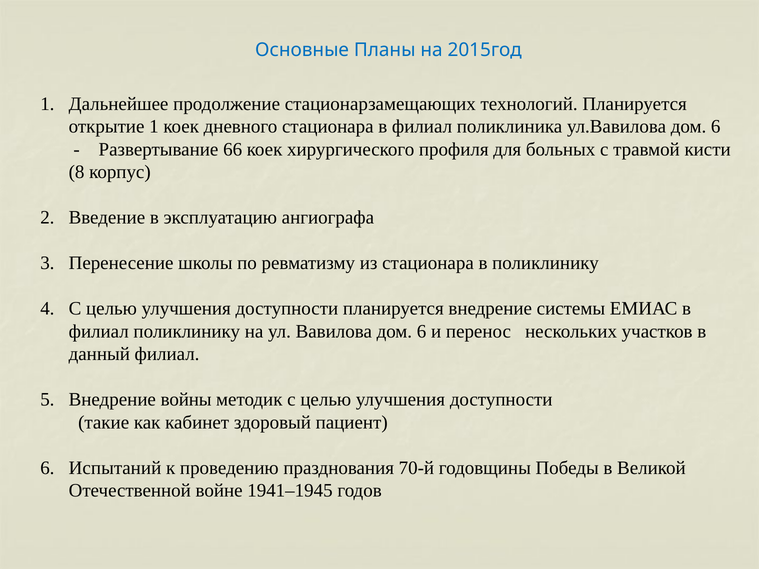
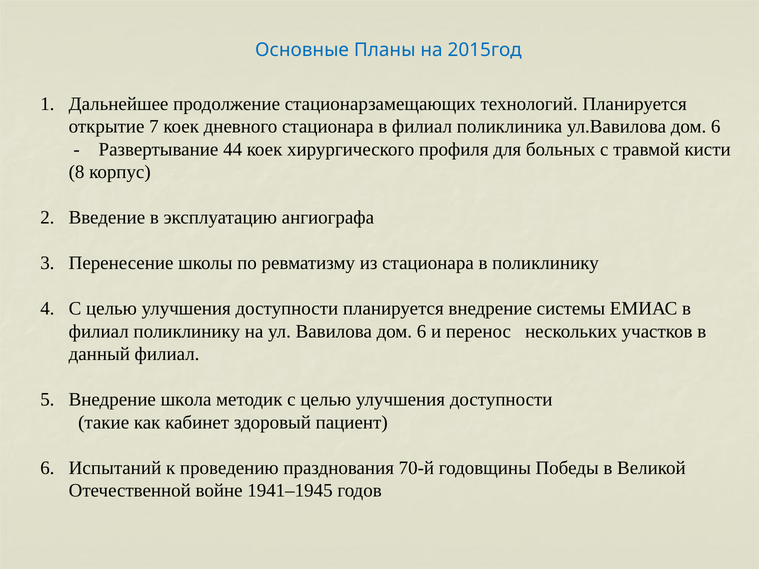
открытие 1: 1 -> 7 (154, 127)
66: 66 -> 44 (233, 149)
войны: войны -> школа (186, 400)
